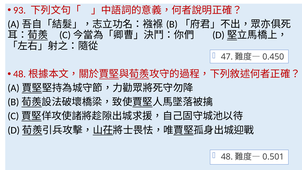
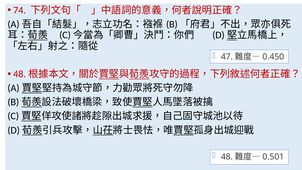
93: 93 -> 74 (20, 10)
